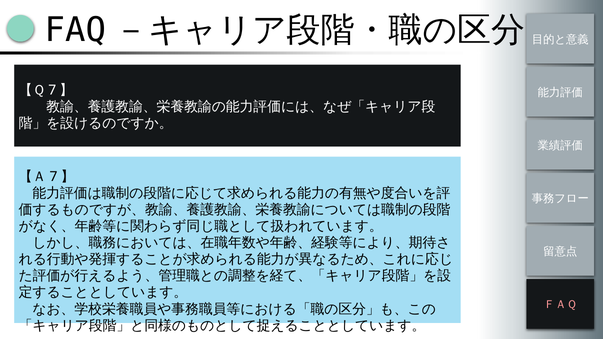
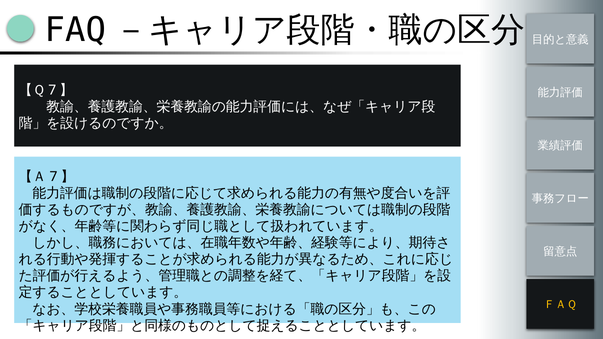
ＦＡＱ colour: pink -> yellow (560, 305)
